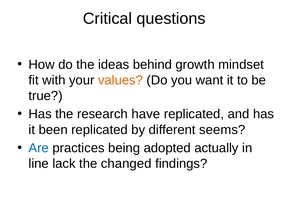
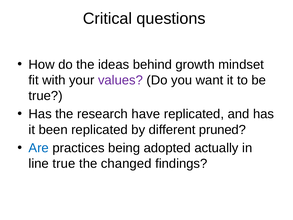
values colour: orange -> purple (120, 80)
seems: seems -> pruned (222, 130)
line lack: lack -> true (64, 163)
